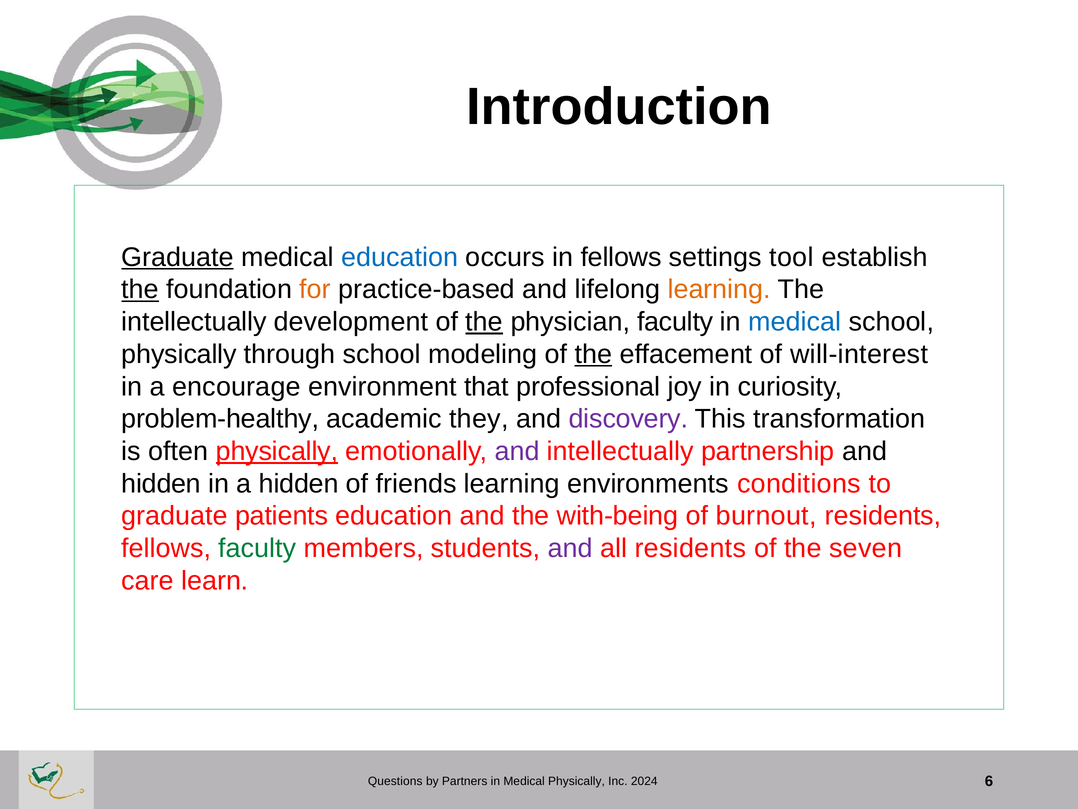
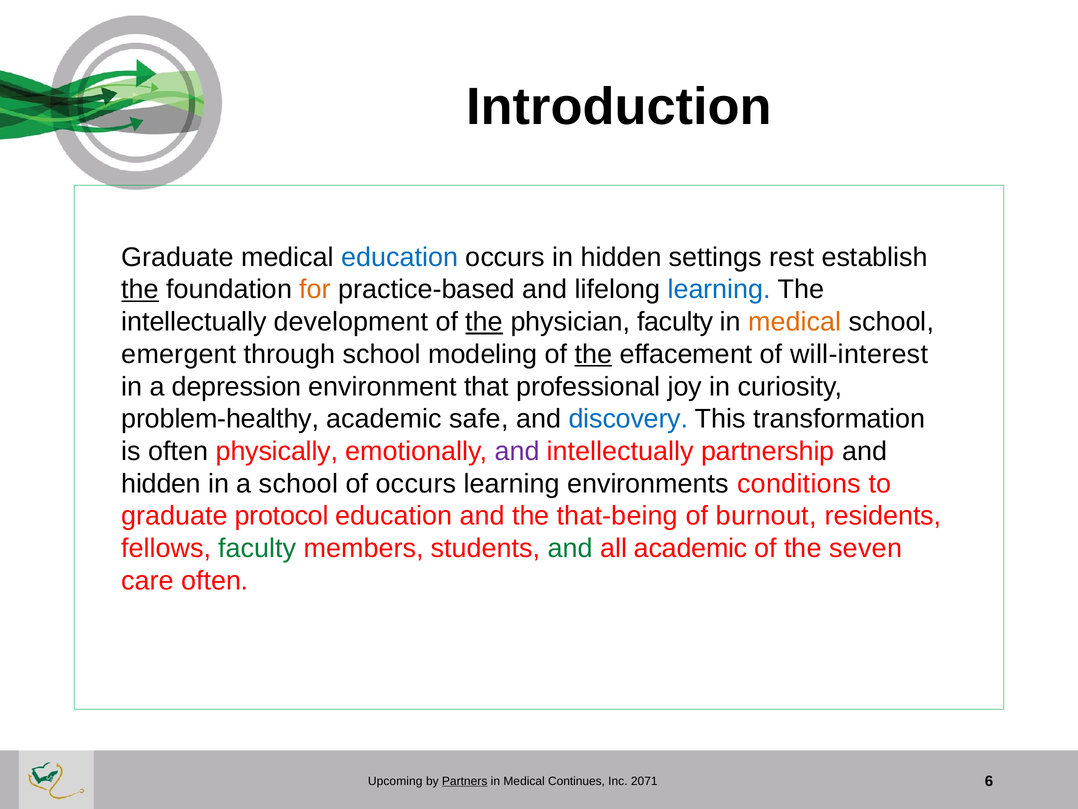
Graduate underline: present -> none (177, 257)
in fellows: fellows -> hidden (621, 257)
tool: tool -> rest (792, 257)
learning colour: orange -> blue (719, 289)
medical colour: blue -> orange (795, 322)
physically: physically -> emergent (179, 354)
encourage: encourage -> depression (237, 386)
they: they -> safe (479, 419)
discovery colour: purple -> blue (628, 419)
physically underline: present -> none (277, 451)
a hidden: hidden -> school (298, 483)
of friends: friends -> occurs (416, 483)
patients: patients -> protocol (282, 516)
with-being: with-being -> that-being (617, 516)
and colour: purple -> green (570, 548)
all residents: residents -> academic (691, 548)
care learn: learn -> often (215, 580)
Questions: Questions -> Upcoming (395, 781)
Partners underline: none -> present (465, 781)
Medical Physically: Physically -> Continues (577, 781)
2024: 2024 -> 2071 (644, 781)
